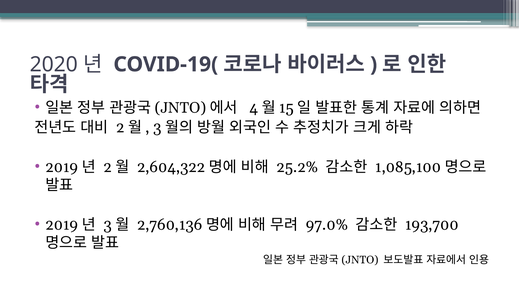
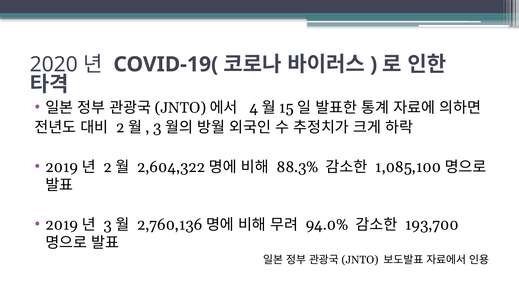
25.2%: 25.2% -> 88.3% (298, 167)
97.0%: 97.0% -> 94.0% (327, 225)
